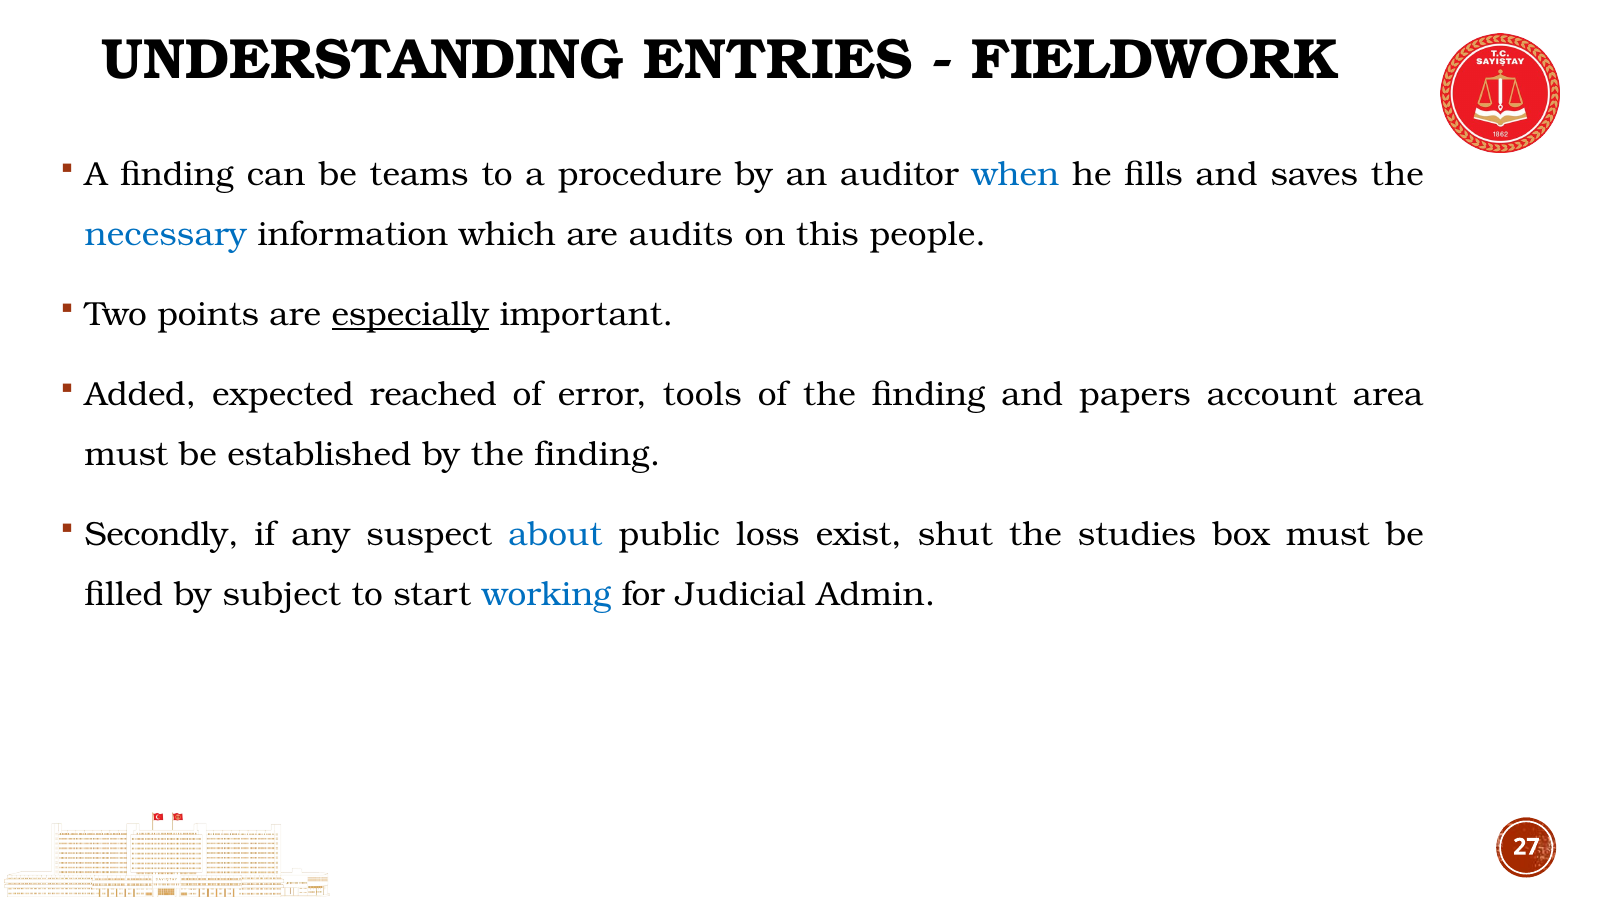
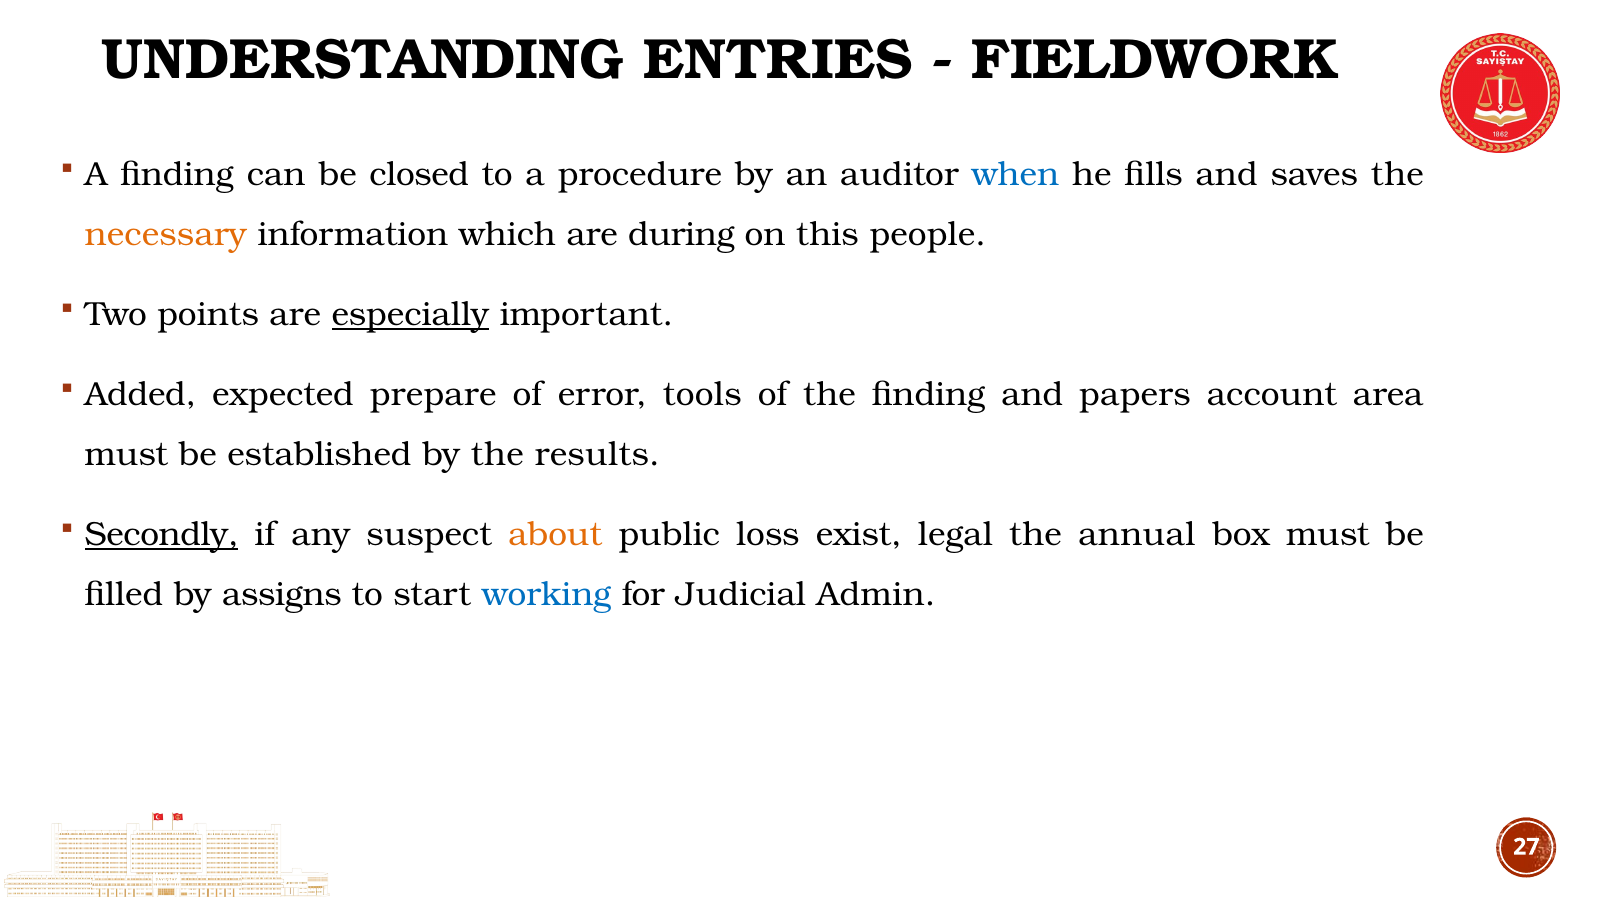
teams: teams -> closed (419, 174)
necessary colour: blue -> orange (166, 234)
audits: audits -> during (681, 234)
reached: reached -> prepare (433, 394)
by the finding: finding -> results (597, 454)
Secondly underline: none -> present (162, 534)
about colour: blue -> orange (555, 534)
shut: shut -> legal (955, 534)
studies: studies -> annual (1137, 534)
subject: subject -> assigns (282, 595)
